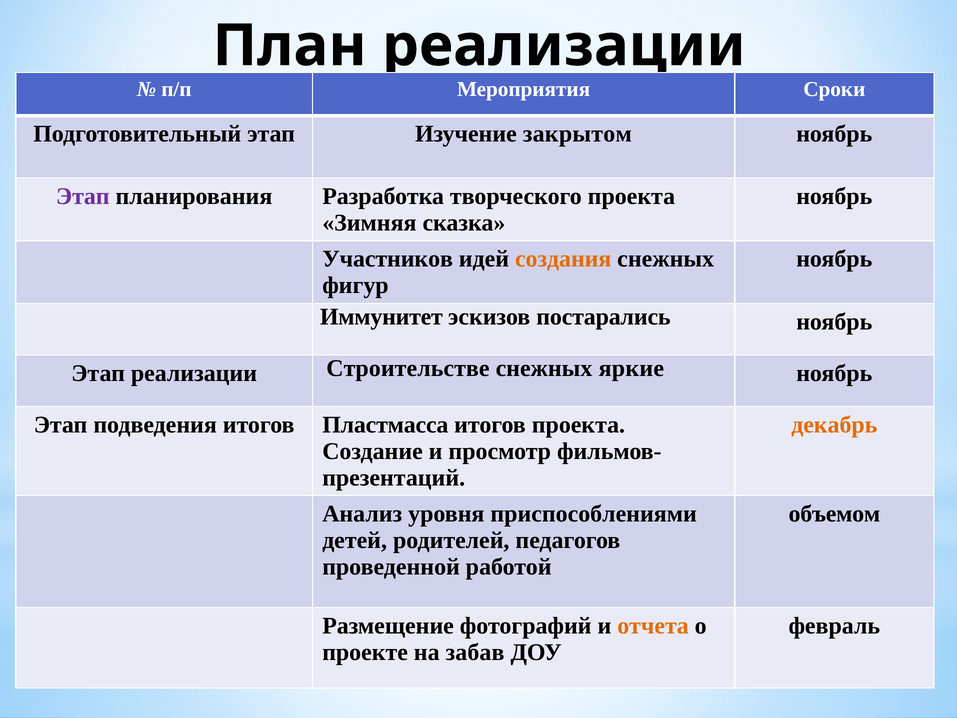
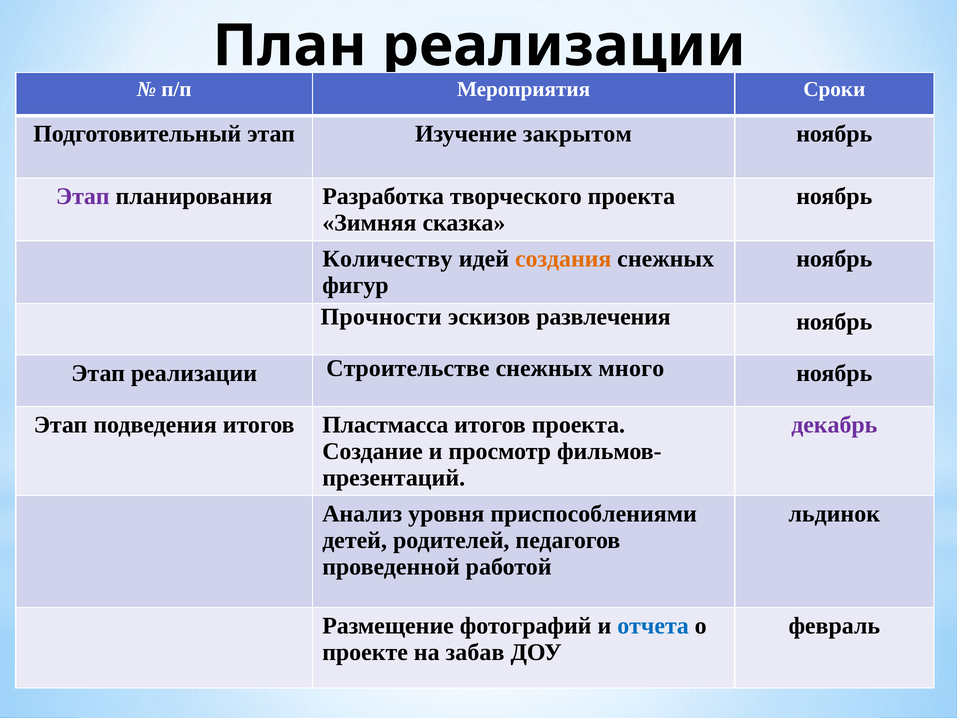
Участников: Участников -> Количеству (387, 259)
Иммунитет: Иммунитет -> Прочности (381, 317)
постарались: постарались -> развлечения (603, 317)
яркие: яркие -> много (631, 368)
декабрь colour: orange -> purple (834, 425)
объемом: объемом -> льдинок (834, 514)
отчета colour: orange -> blue (653, 625)
